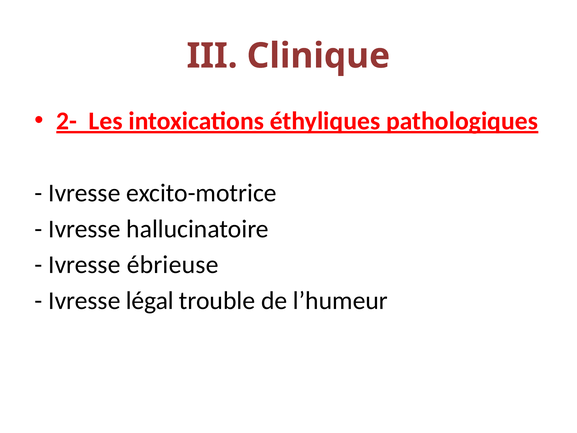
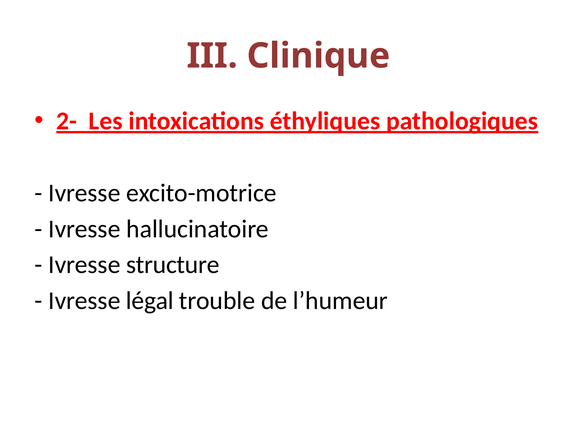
ébrieuse: ébrieuse -> structure (173, 265)
